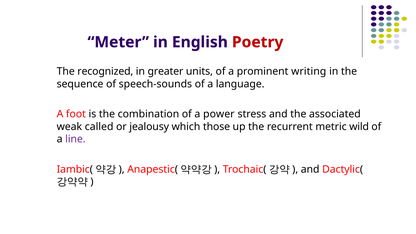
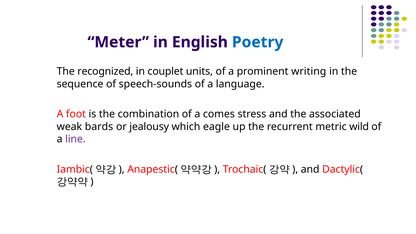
Poetry colour: red -> blue (258, 42)
greater: greater -> couplet (165, 71)
power: power -> comes (219, 114)
called: called -> bards (99, 127)
those: those -> eagle (216, 127)
